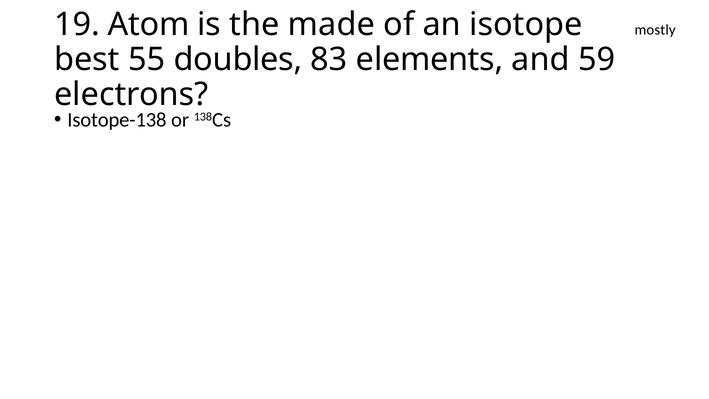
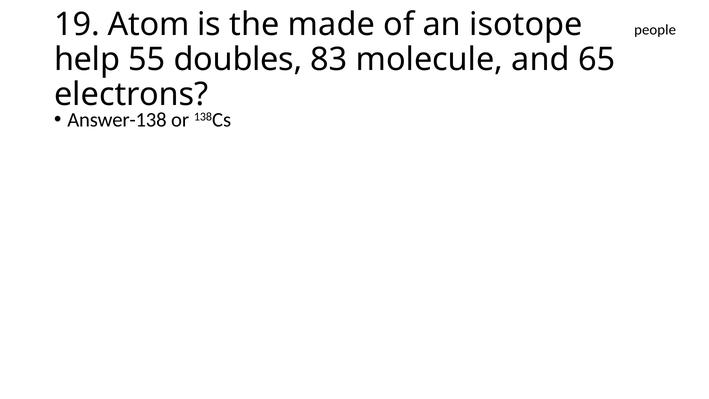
mostly: mostly -> people (655, 30)
best: best -> help (87, 60)
elements: elements -> molecule (430, 60)
59: 59 -> 65 (597, 60)
Isotope-138: Isotope-138 -> Answer-138 (117, 120)
